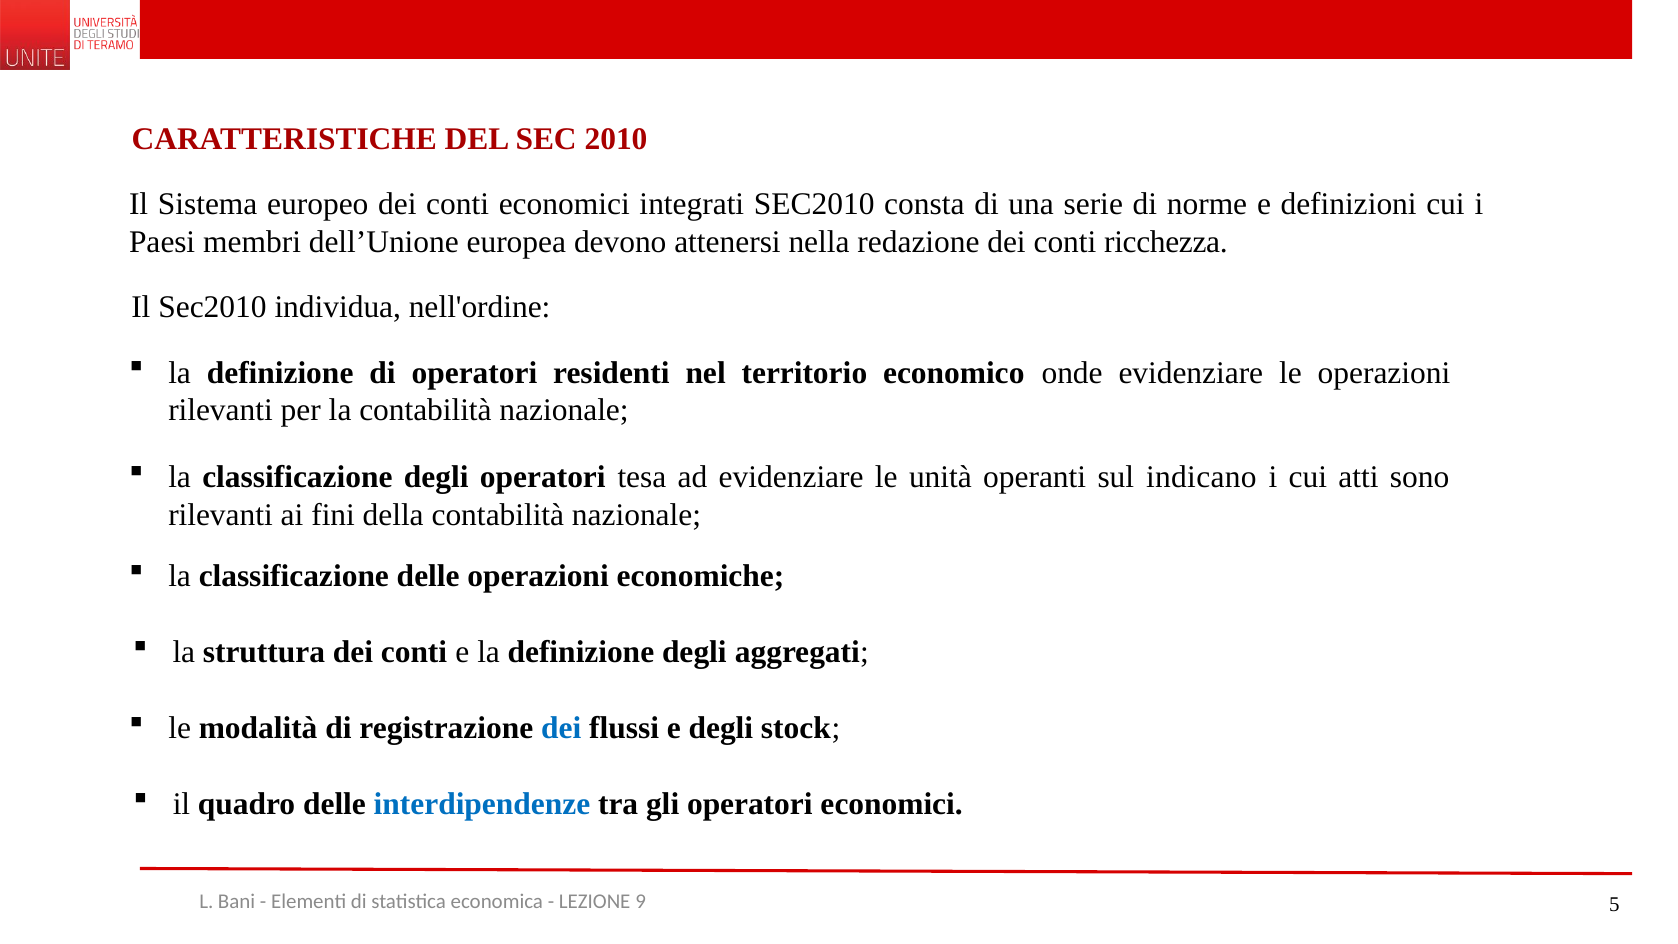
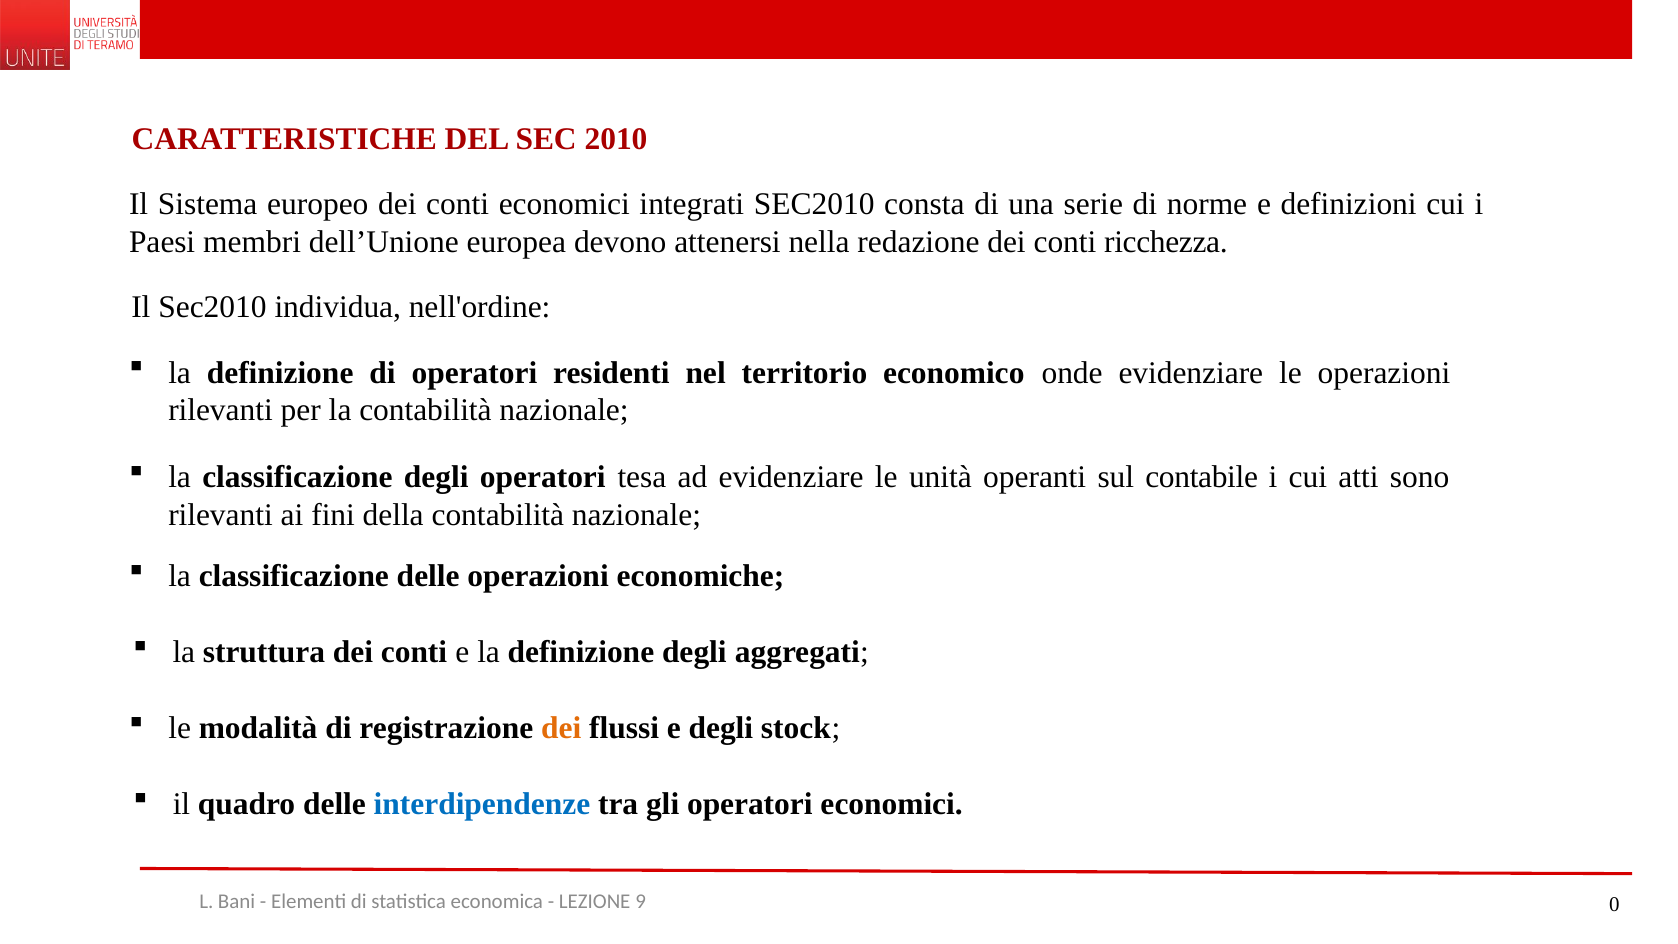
indicano: indicano -> contabile (1202, 477)
dei colour: blue -> orange (561, 728)
5: 5 -> 0 (1614, 904)
